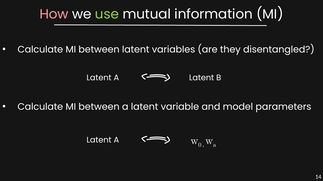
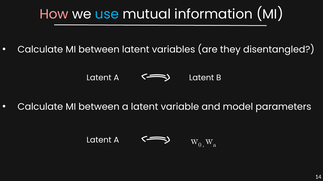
use colour: light green -> light blue (107, 14)
